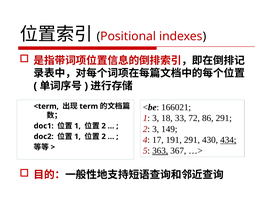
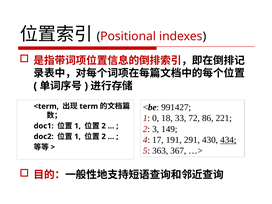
166021: 166021 -> 991427 (176, 107)
1 3: 3 -> 0 (156, 118)
86 291: 291 -> 221 (224, 118)
363 underline: present -> none (160, 151)
